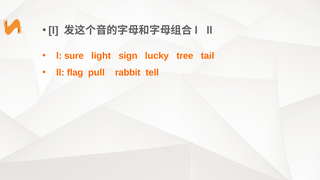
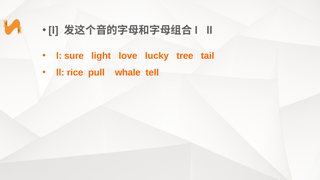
sign: sign -> love (128, 56)
flag: flag -> rice (75, 72)
rabbit: rabbit -> whale (128, 72)
